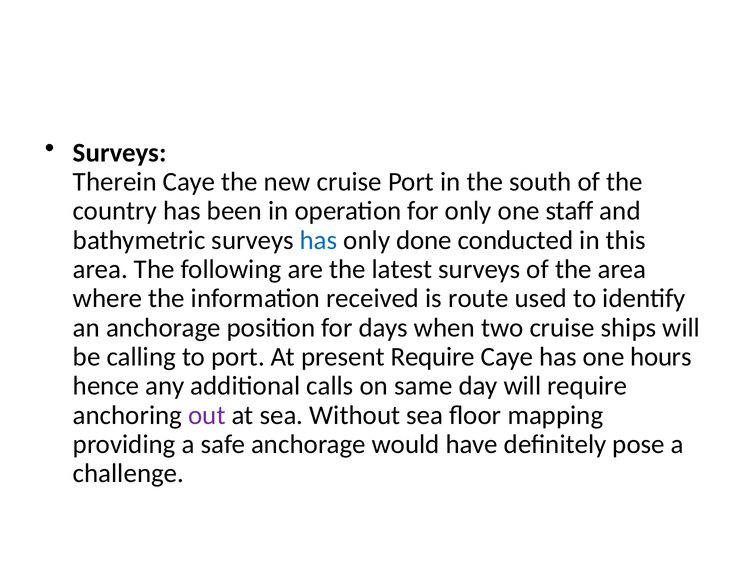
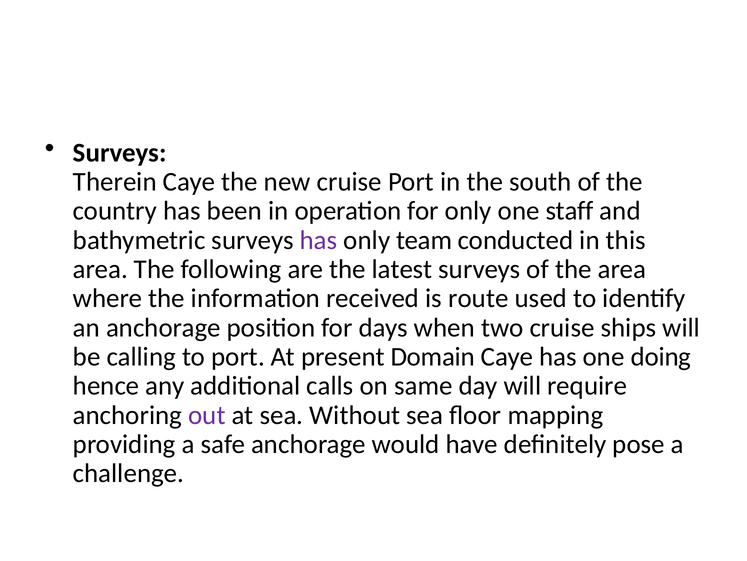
has colour: blue -> purple (319, 240)
done: done -> team (424, 240)
present Require: Require -> Domain (433, 356)
hours: hours -> doing (661, 356)
